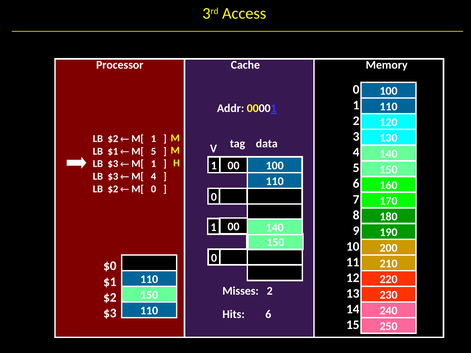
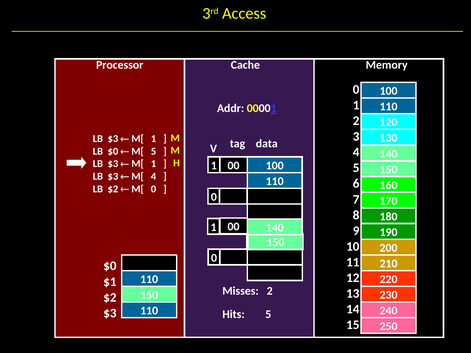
$2: $2 -> $3 (113, 139)
LB $1: $1 -> $0 (113, 151)
Hits 6: 6 -> 5 (268, 315)
